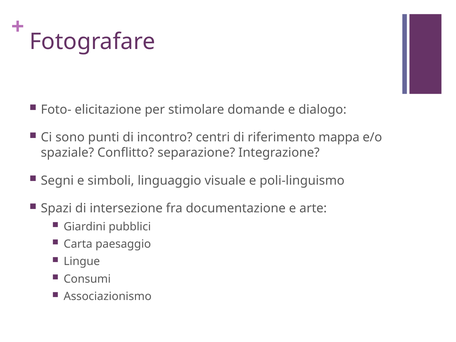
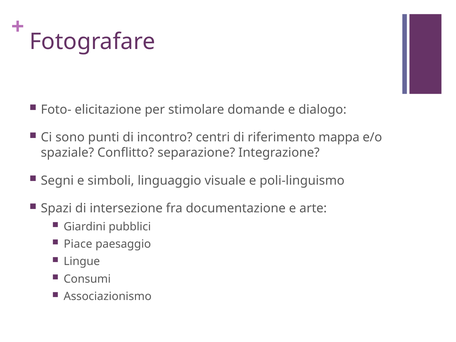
Carta: Carta -> Piace (78, 244)
